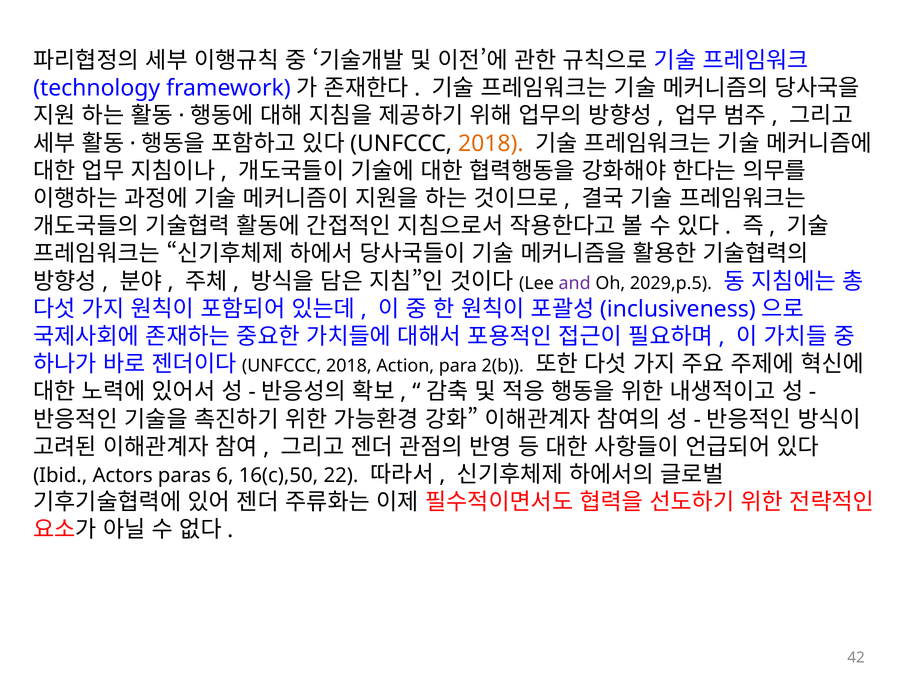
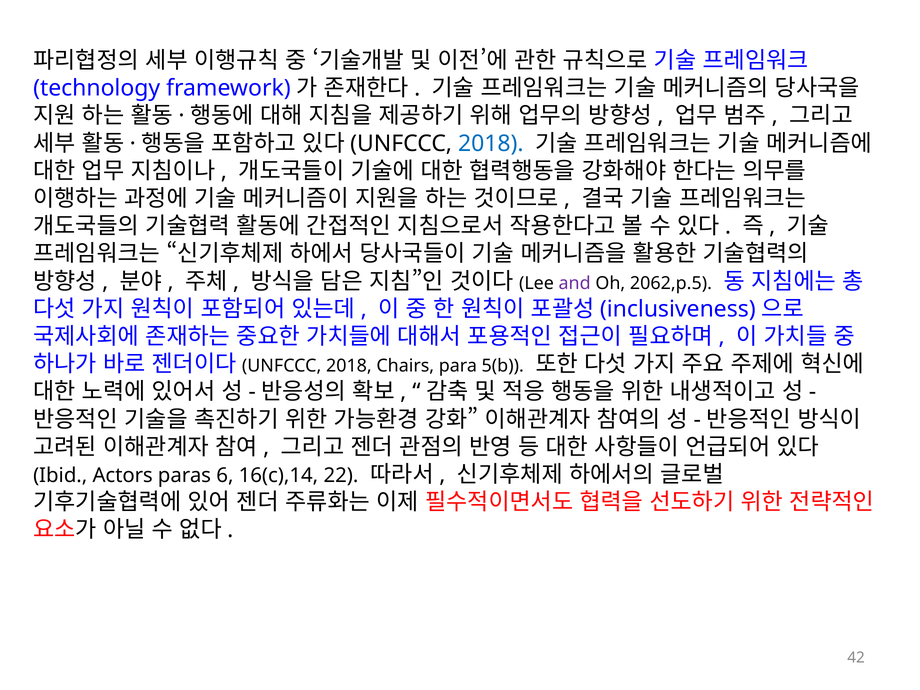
2018 colour: orange -> blue (491, 143)
2029,p.5: 2029,p.5 -> 2062,p.5 (671, 283)
Action: Action -> Chairs (405, 366)
2(b: 2(b -> 5(b (503, 366)
16(c),50: 16(c),50 -> 16(c),14 (278, 475)
